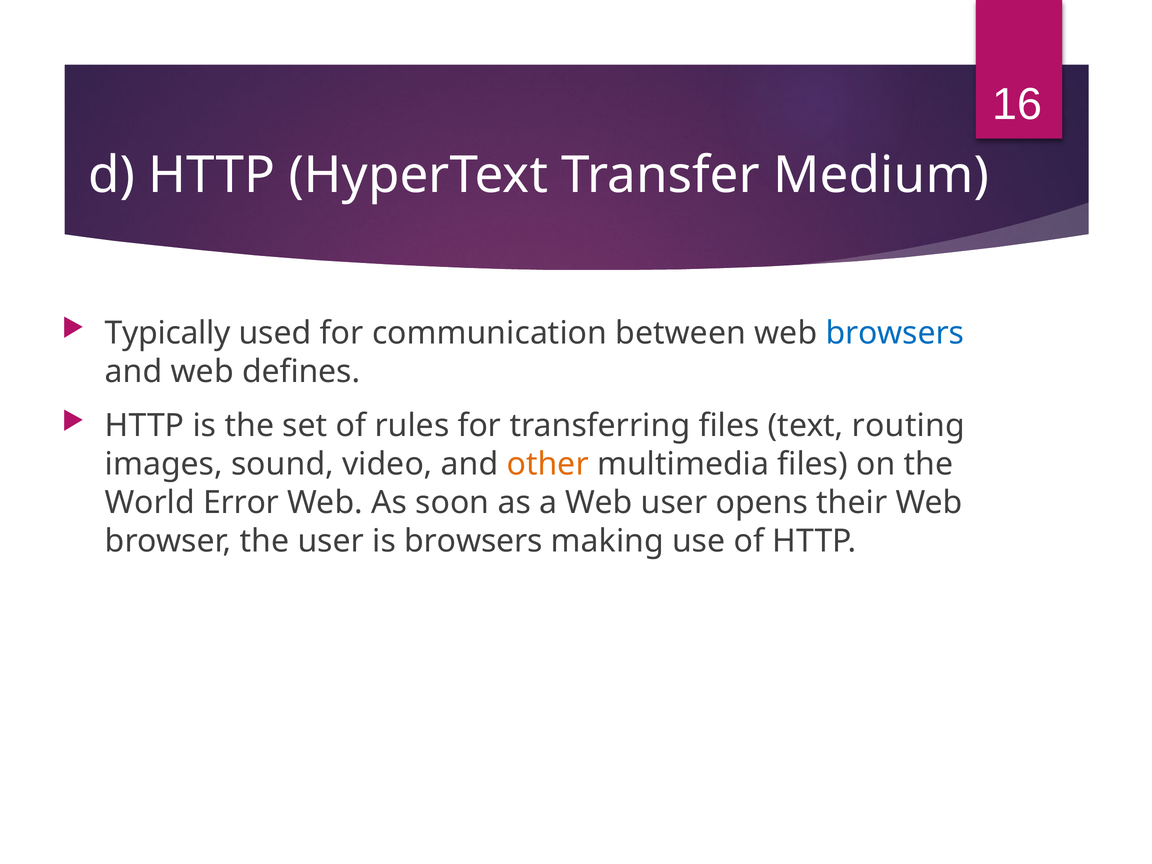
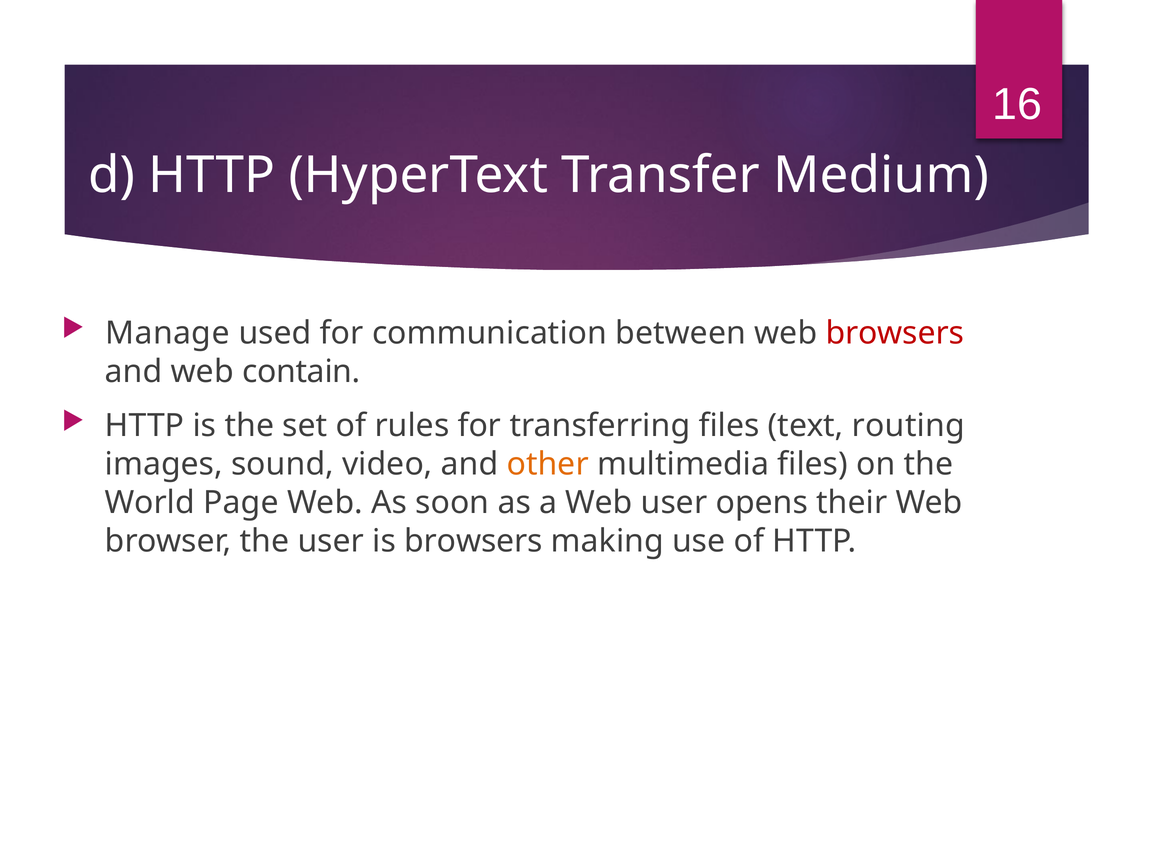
Typically: Typically -> Manage (168, 333)
browsers colour: blue -> red (895, 333)
defines: defines -> contain (301, 371)
Error: Error -> Page (241, 503)
